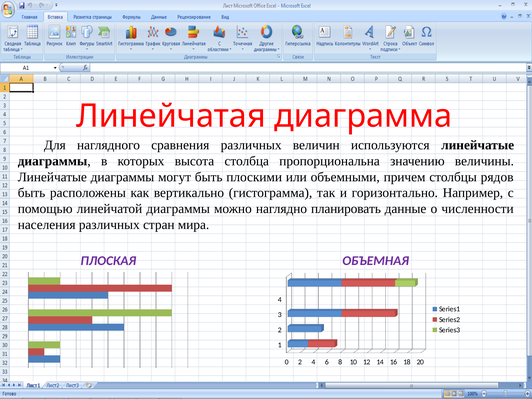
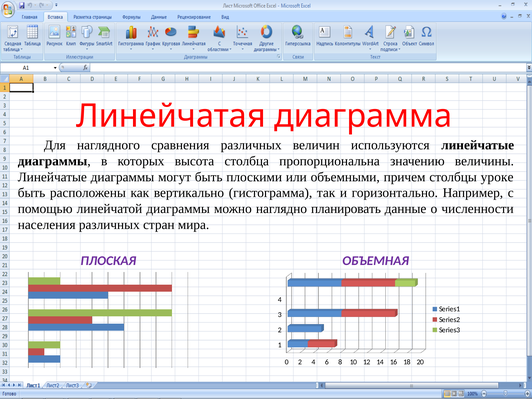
рядов: рядов -> уроке (497, 177)
